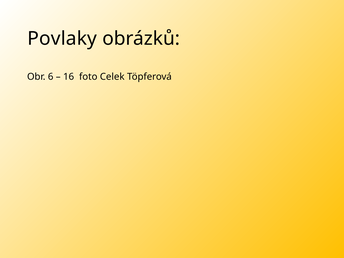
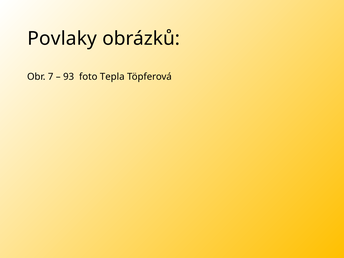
6: 6 -> 7 (51, 77)
16: 16 -> 93 (69, 77)
Celek: Celek -> Tepla (112, 77)
